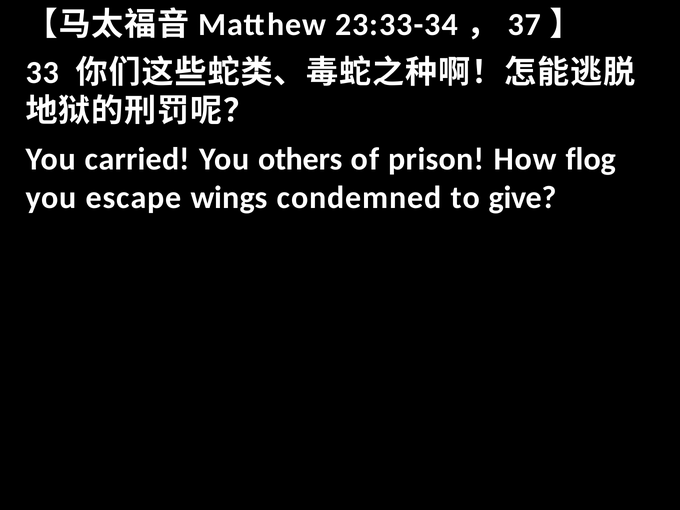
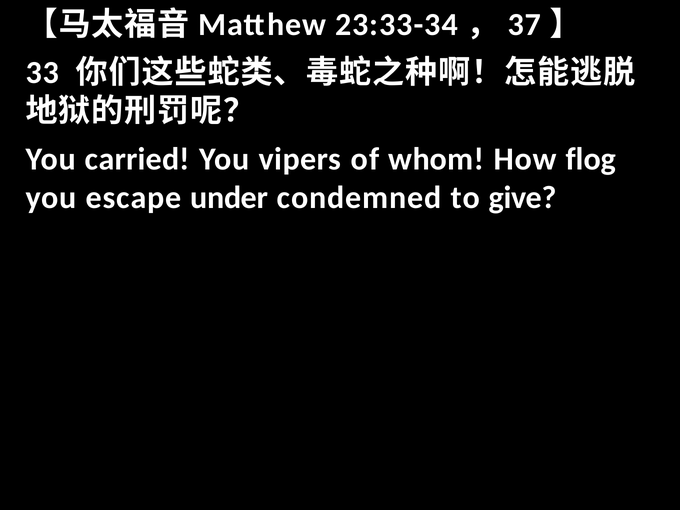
others: others -> vipers (300, 159)
prison: prison -> whom (436, 159)
wings: wings -> under (229, 198)
